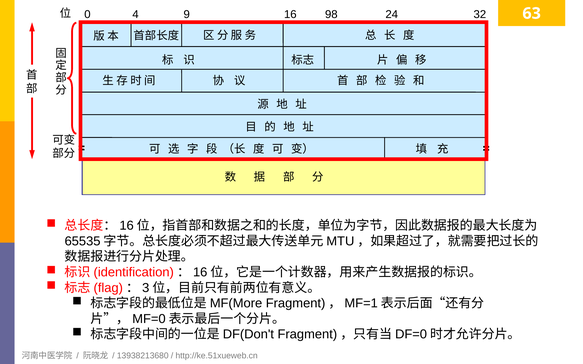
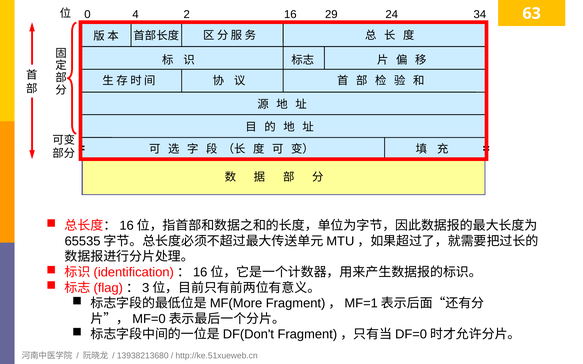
9: 9 -> 2 (187, 14)
98: 98 -> 29 (331, 14)
32: 32 -> 34 (480, 14)
